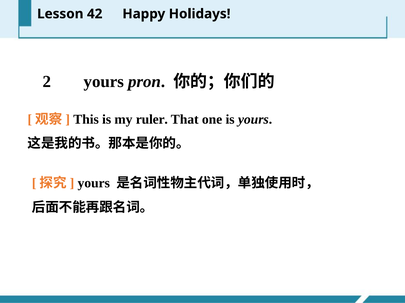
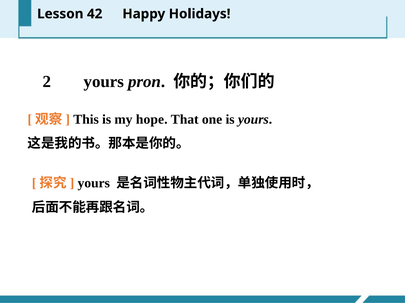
ruler: ruler -> hope (152, 120)
